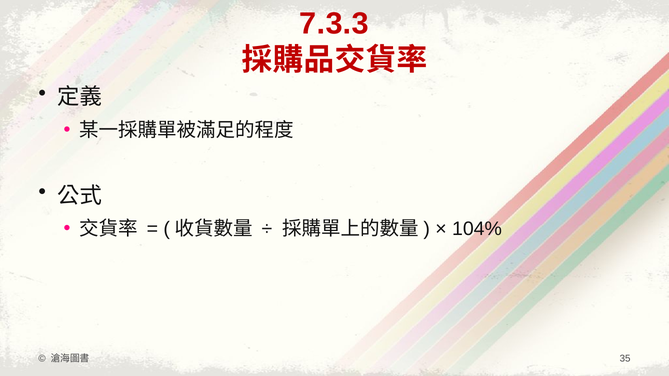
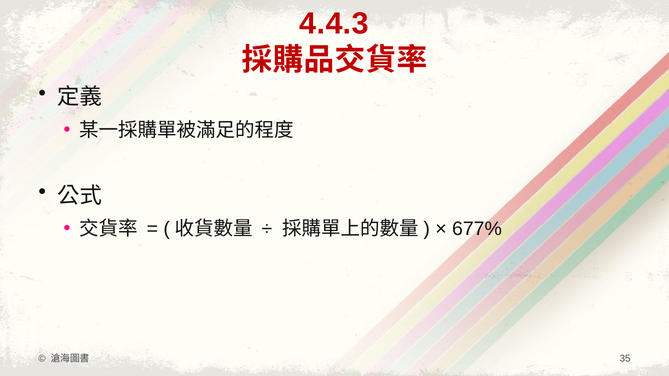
7.3.3: 7.3.3 -> 4.4.3 (334, 24)
104%: 104% -> 677% (477, 229)
